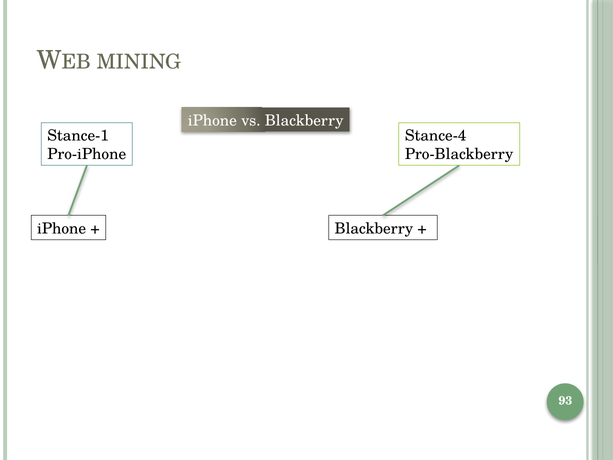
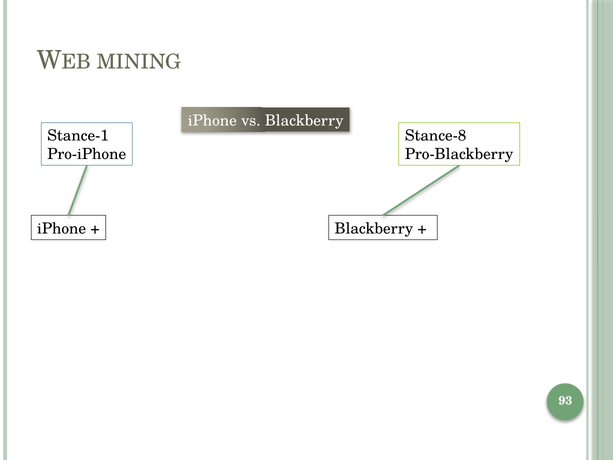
Stance-4: Stance-4 -> Stance-8 (436, 136)
